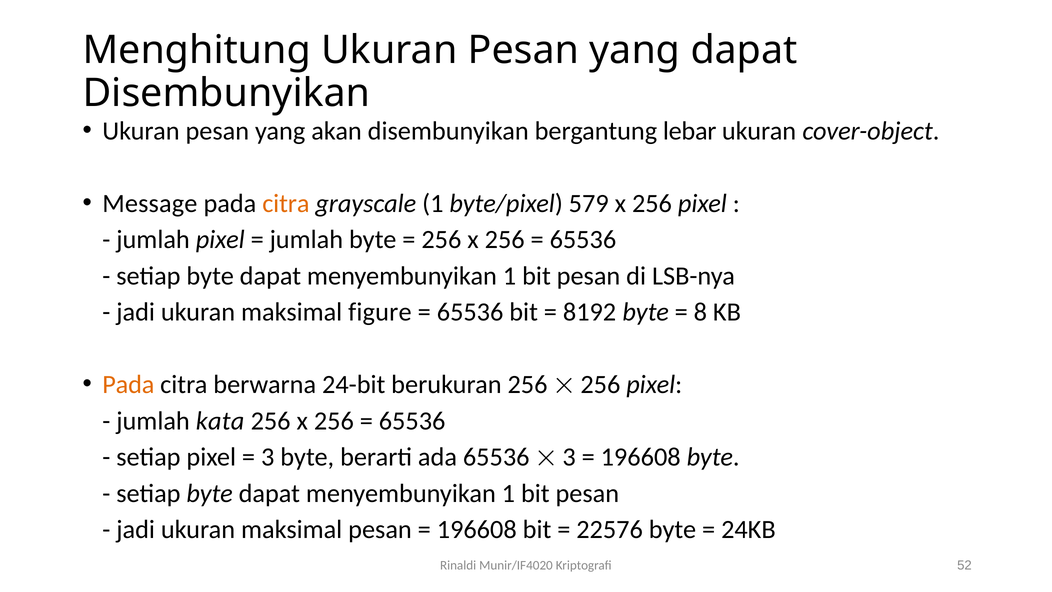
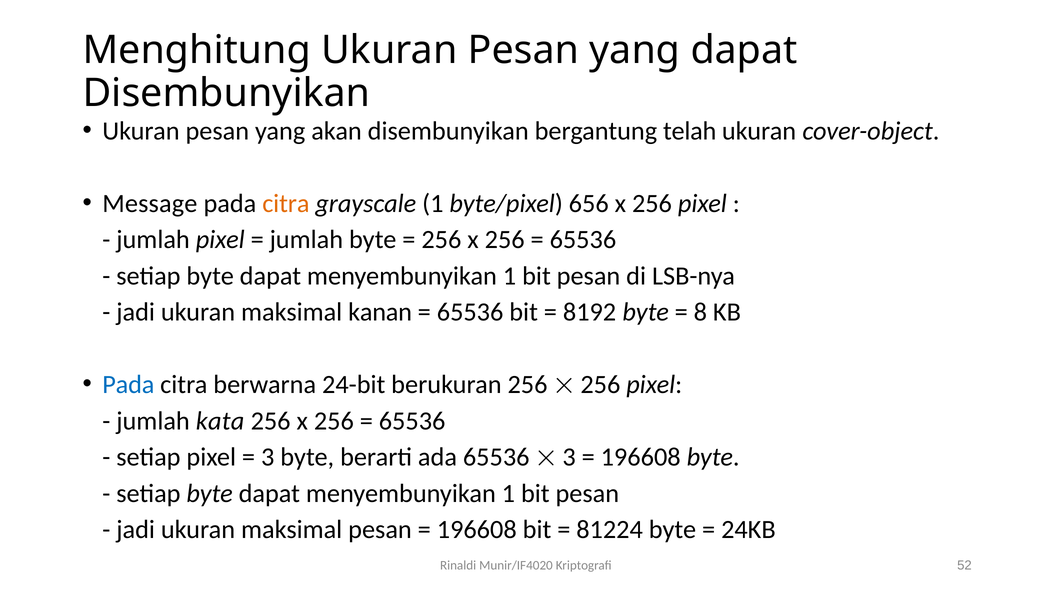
lebar: lebar -> telah (690, 131)
579: 579 -> 656 (589, 203)
figure: figure -> kanan (380, 312)
Pada colour: orange -> blue (128, 384)
22576: 22576 -> 81224 (610, 529)
